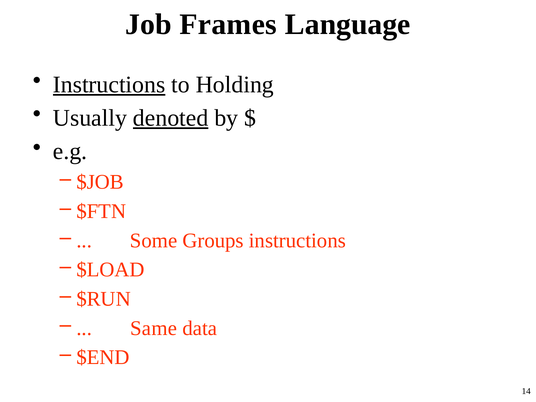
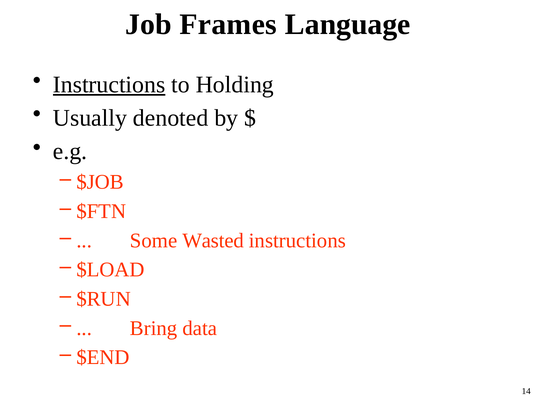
denoted underline: present -> none (171, 118)
Groups: Groups -> Wasted (213, 241)
Same: Same -> Bring (154, 328)
